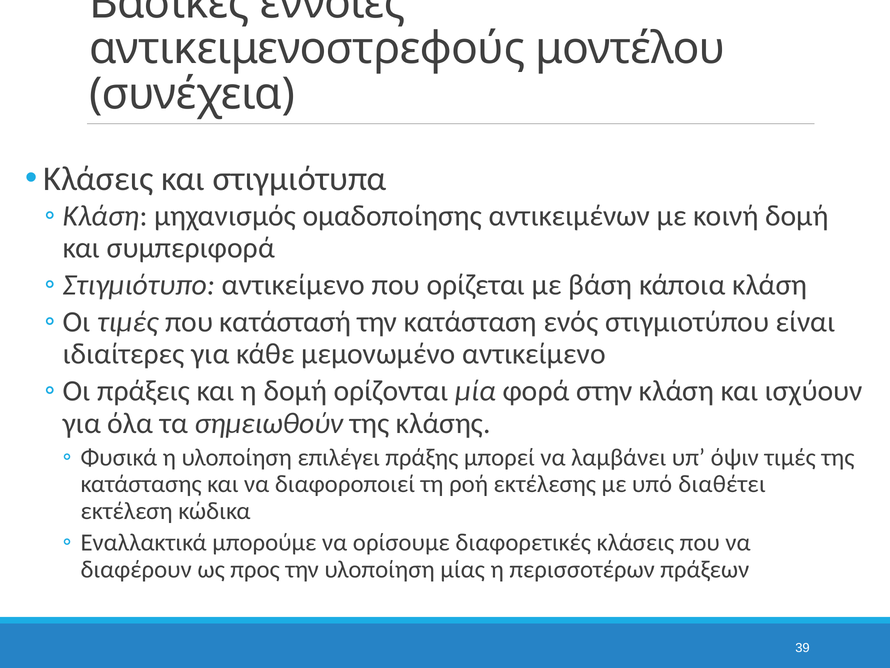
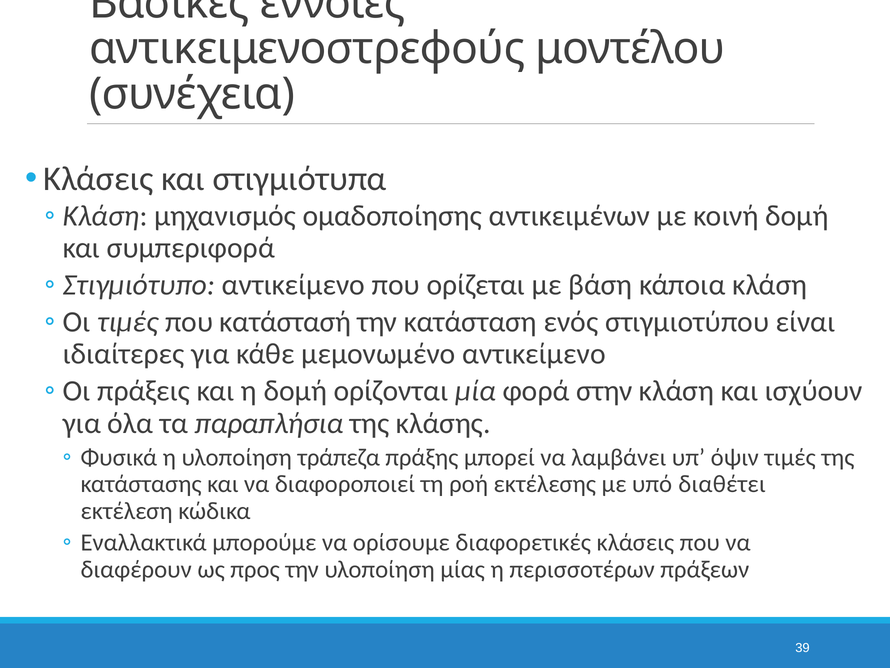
σημειωθούν: σημειωθούν -> παραπλήσια (269, 423)
επιλέγει: επιλέγει -> τράπεζα (339, 457)
